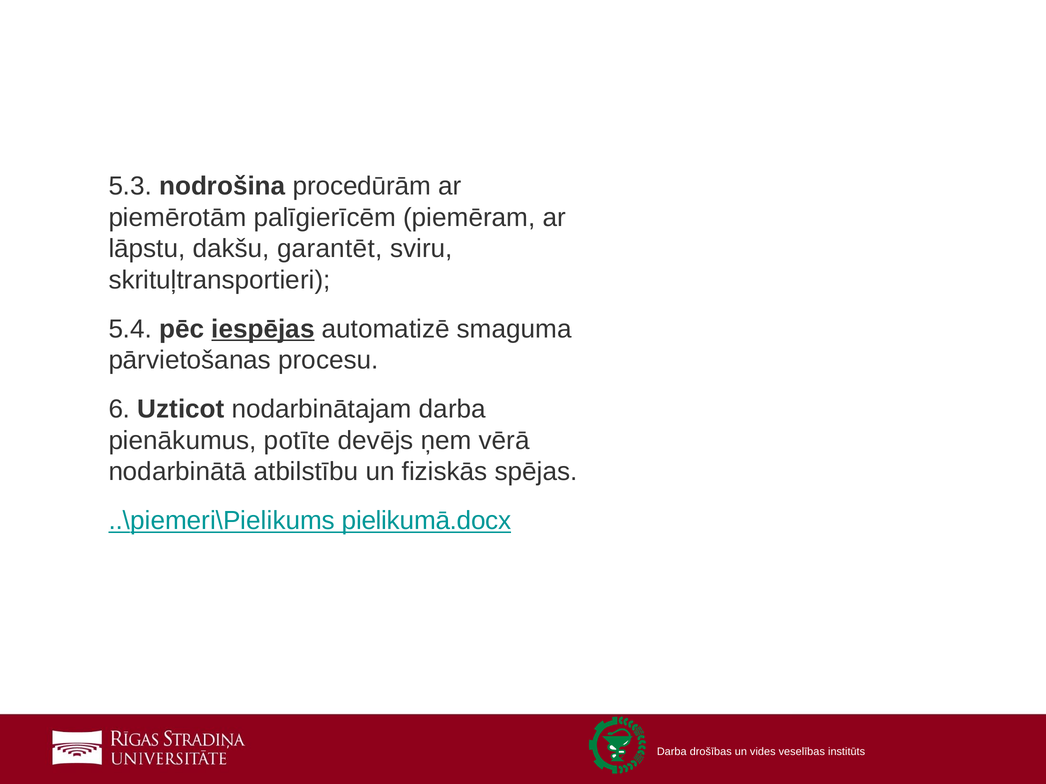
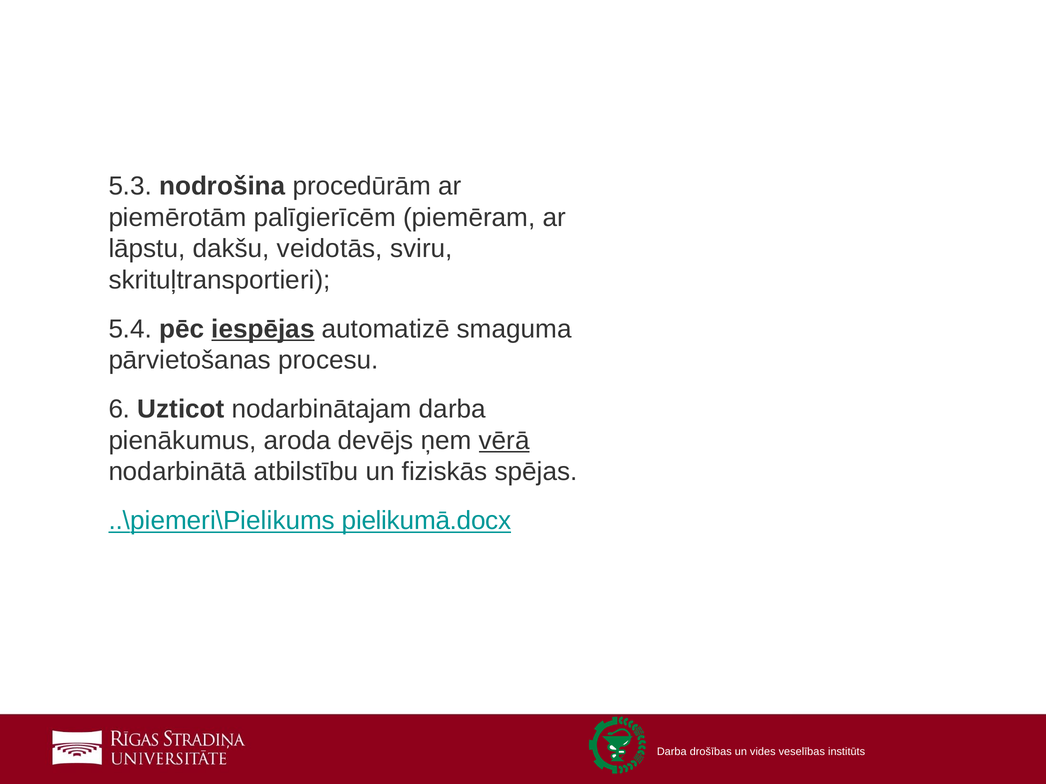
garantēt: garantēt -> veidotās (330, 249)
potīte: potīte -> aroda (297, 441)
vērā underline: none -> present (504, 441)
